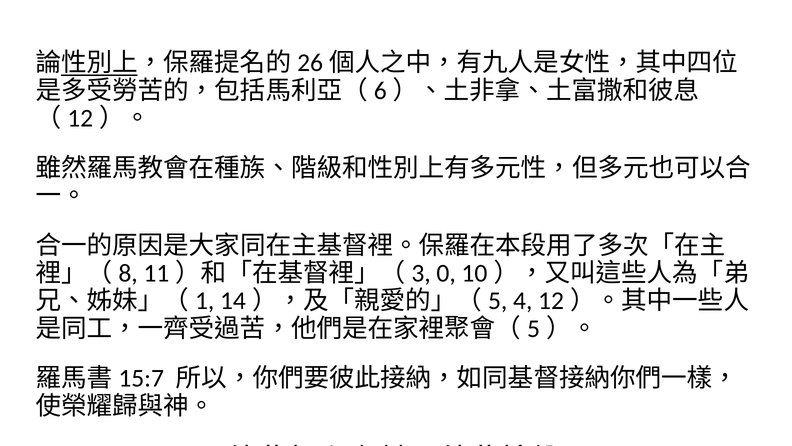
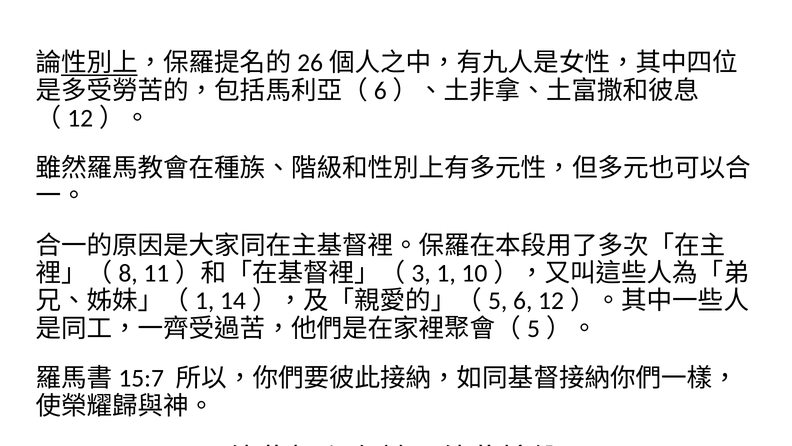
0: 0 -> 1 (446, 273)
4: 4 -> 6 (523, 301)
